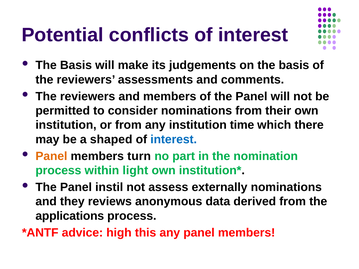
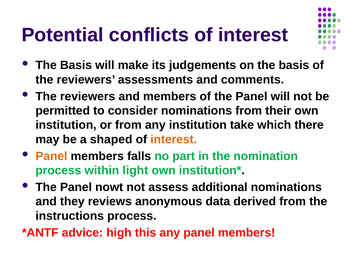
time: time -> take (242, 125)
interest colour: blue -> orange (174, 139)
turn: turn -> falls (139, 156)
instil: instil -> nowt (109, 187)
externally: externally -> additional (220, 187)
applications: applications -> instructions (70, 216)
